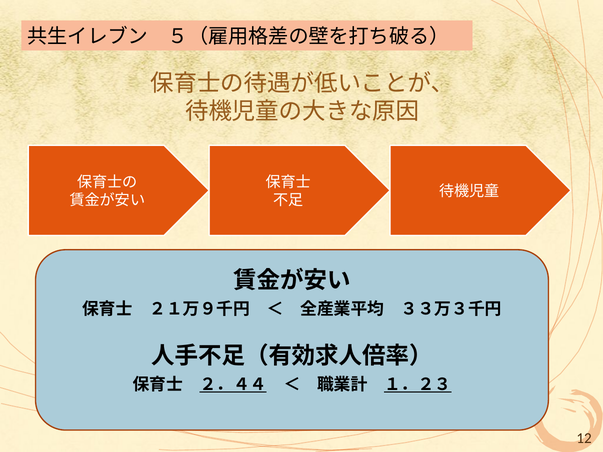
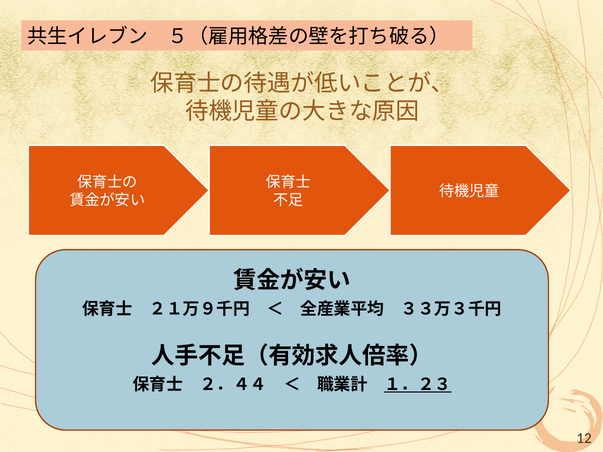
２．４４ underline: present -> none (233, 385)
